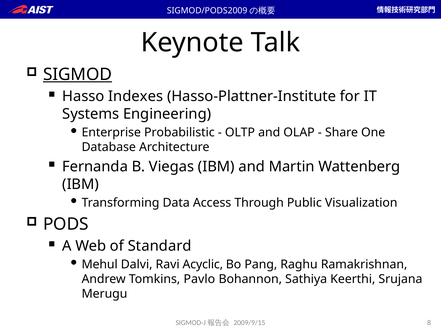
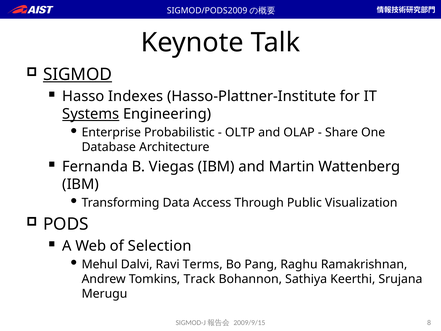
Systems underline: none -> present (91, 114)
Standard: Standard -> Selection (160, 246)
Acyclic: Acyclic -> Terms (203, 264)
Pavlo: Pavlo -> Track (199, 279)
